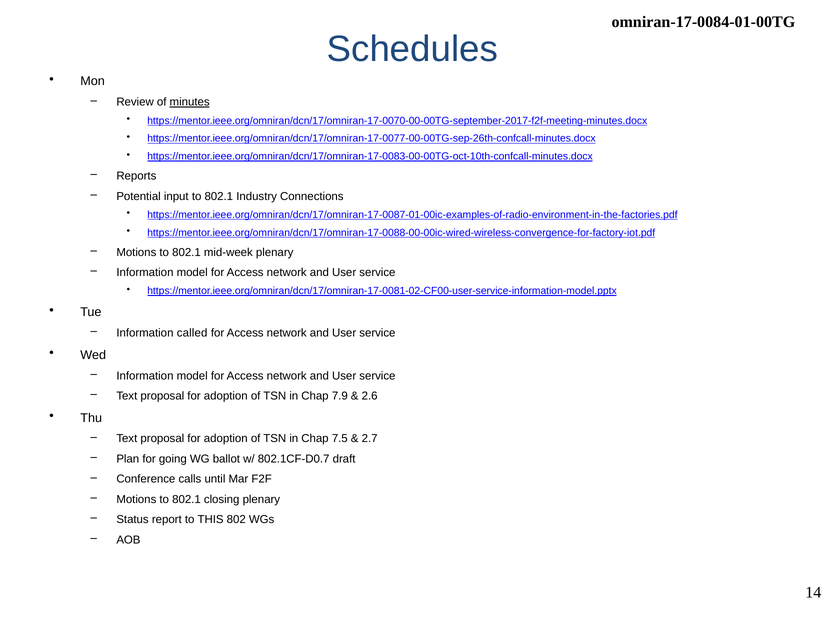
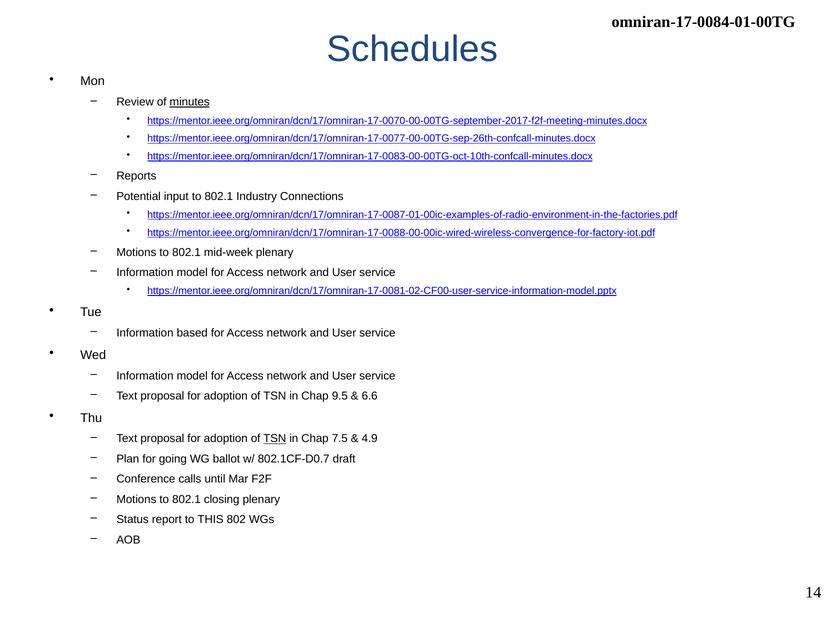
called: called -> based (192, 333)
7.9: 7.9 -> 9.5 (340, 396)
2.6: 2.6 -> 6.6 (370, 396)
TSN underline: none -> present (275, 439)
2.7: 2.7 -> 4.9 (370, 439)
